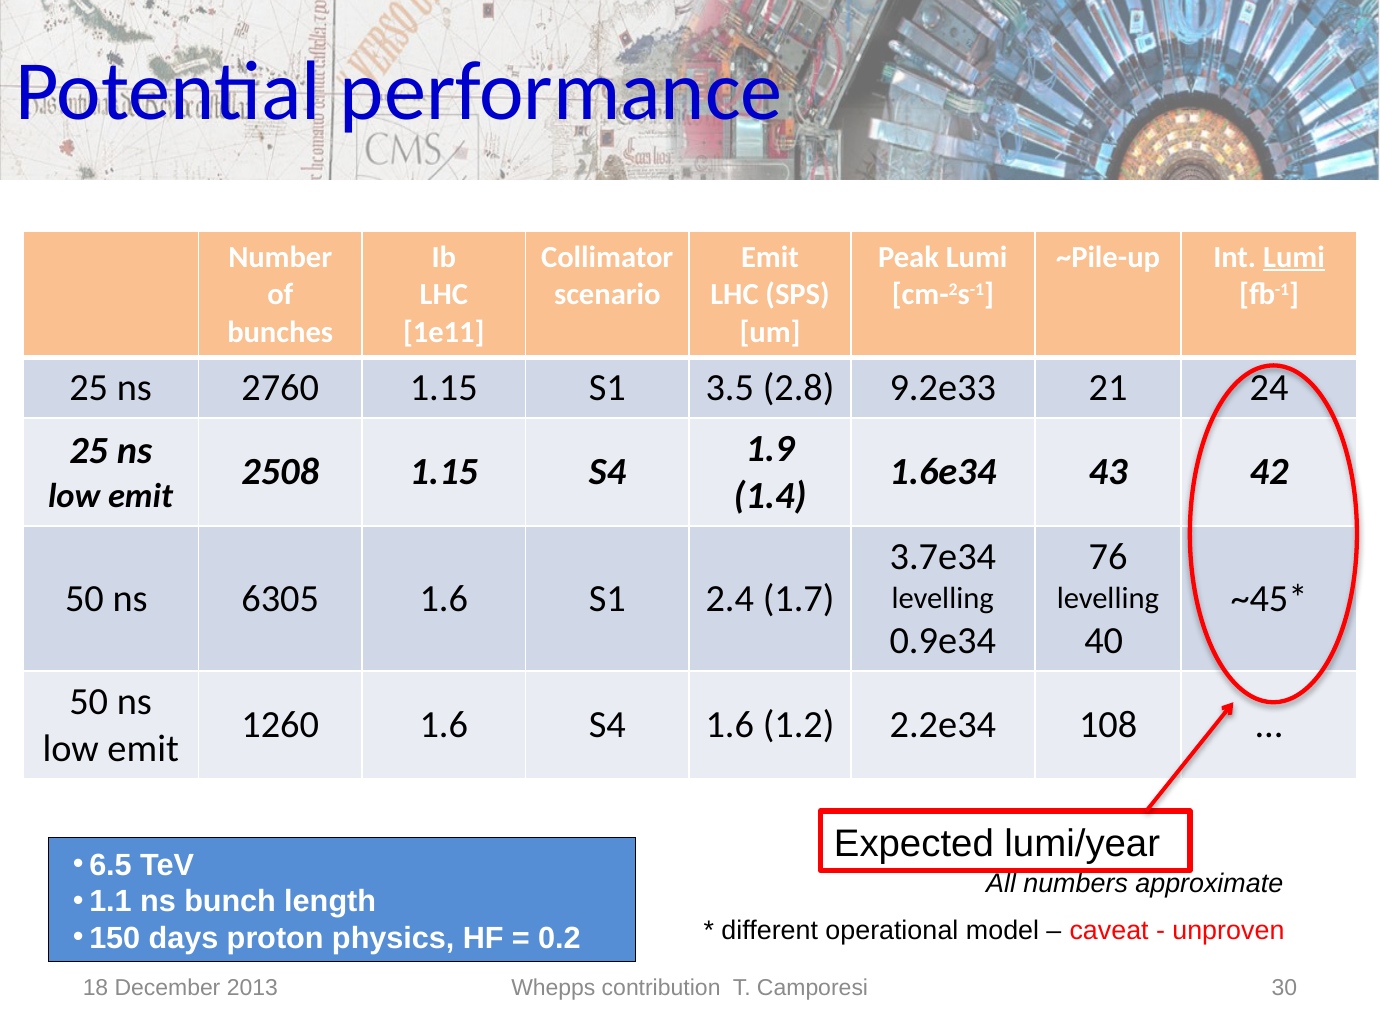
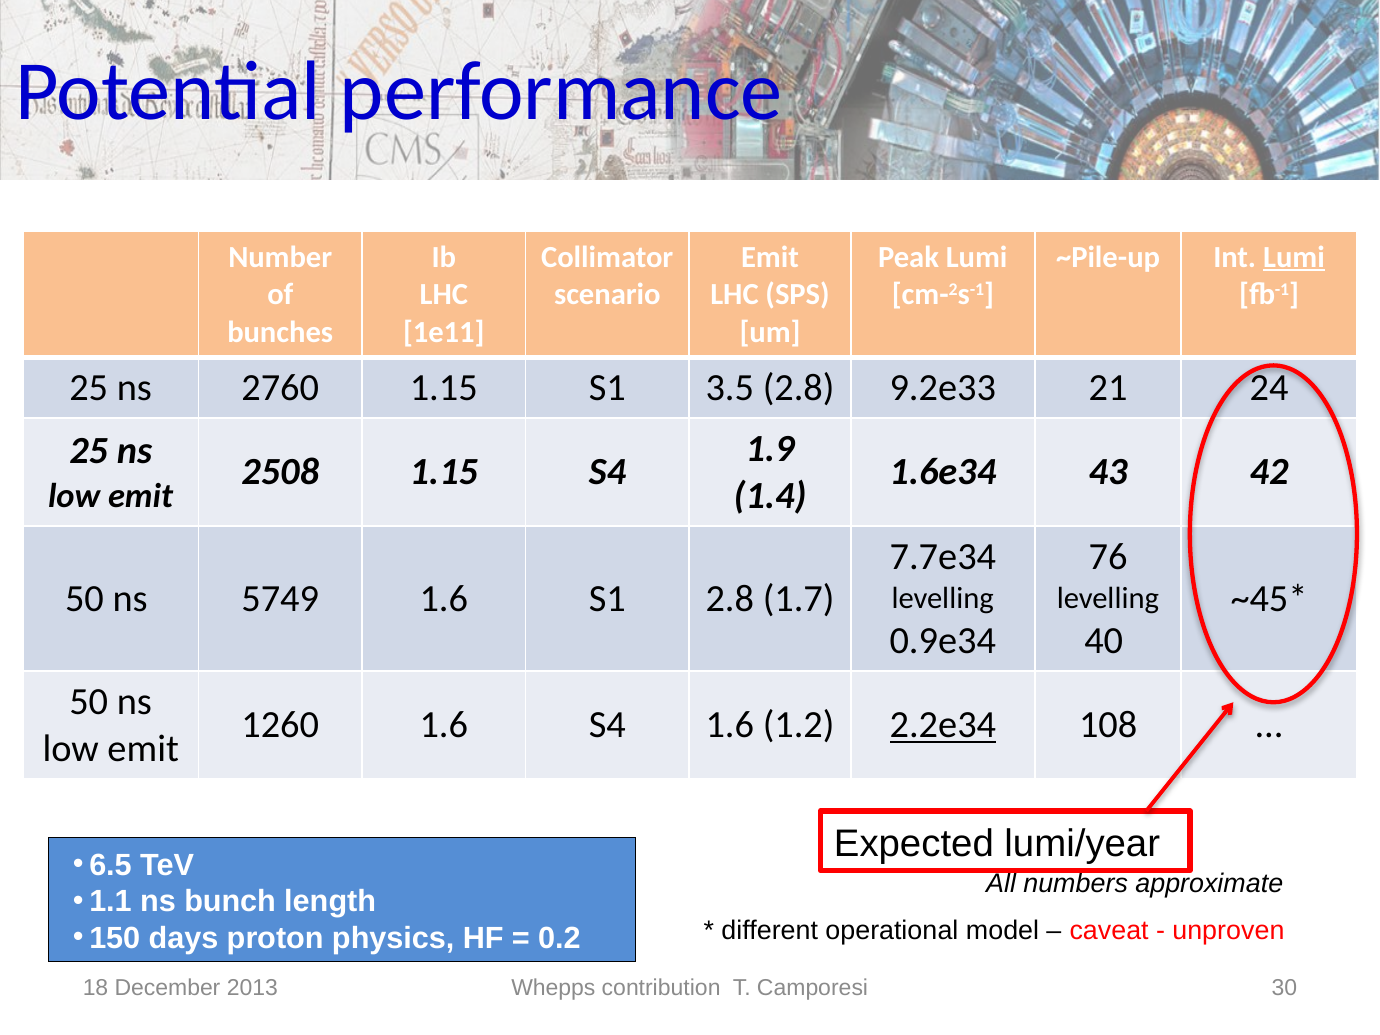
3.7e34: 3.7e34 -> 7.7e34 (943, 557)
6305: 6305 -> 5749 (280, 599)
S1 2.4: 2.4 -> 2.8 (730, 599)
2.2e34 underline: none -> present (943, 725)
